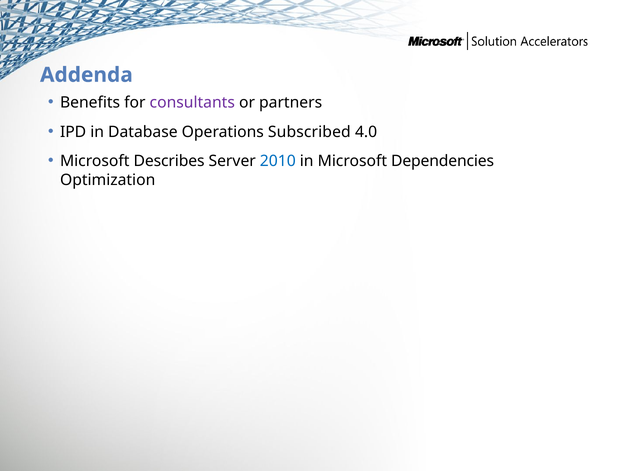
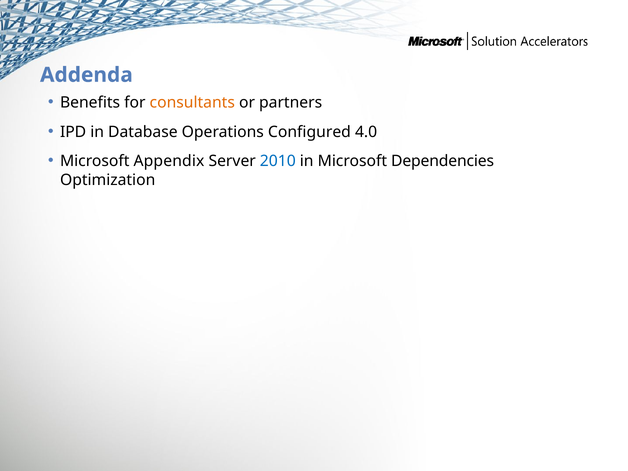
consultants colour: purple -> orange (192, 103)
Subscribed: Subscribed -> Configured (309, 132)
Describes: Describes -> Appendix (169, 161)
